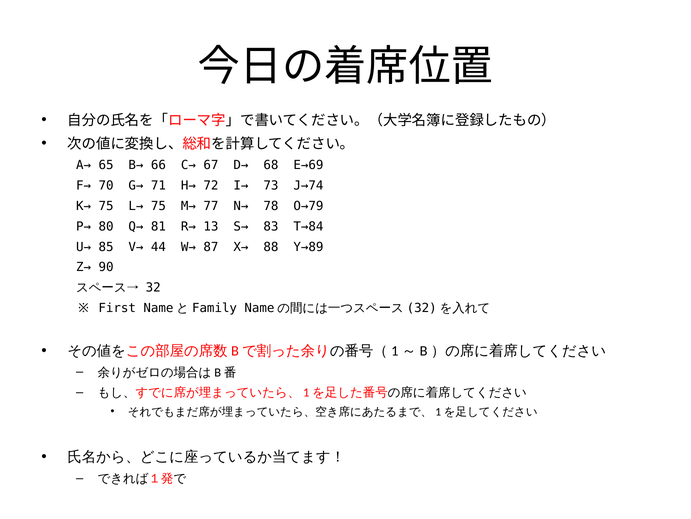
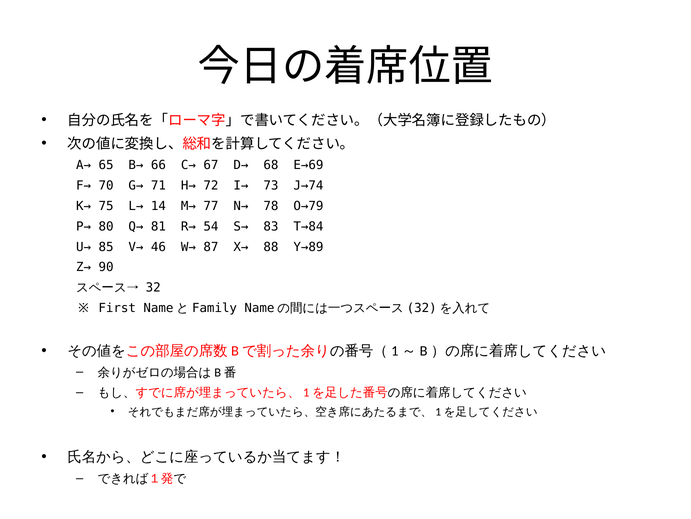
L→ 75: 75 -> 14 (158, 206)
13: 13 -> 54 (211, 226)
44: 44 -> 46 (158, 247)
